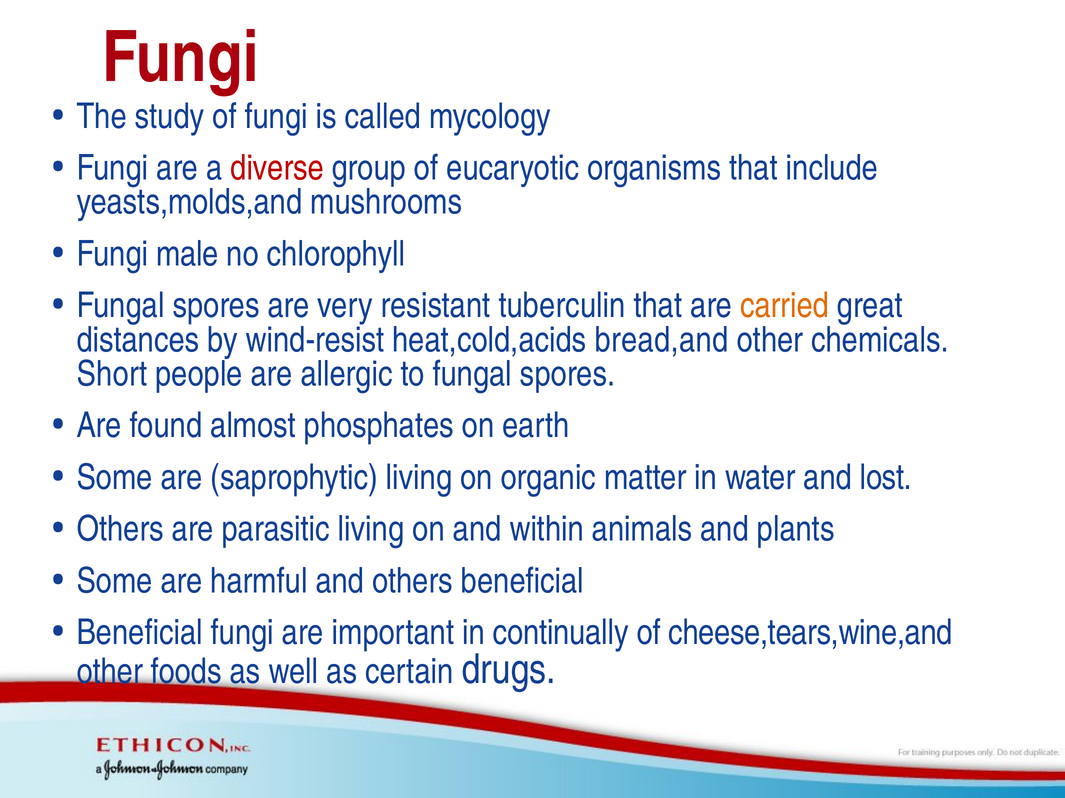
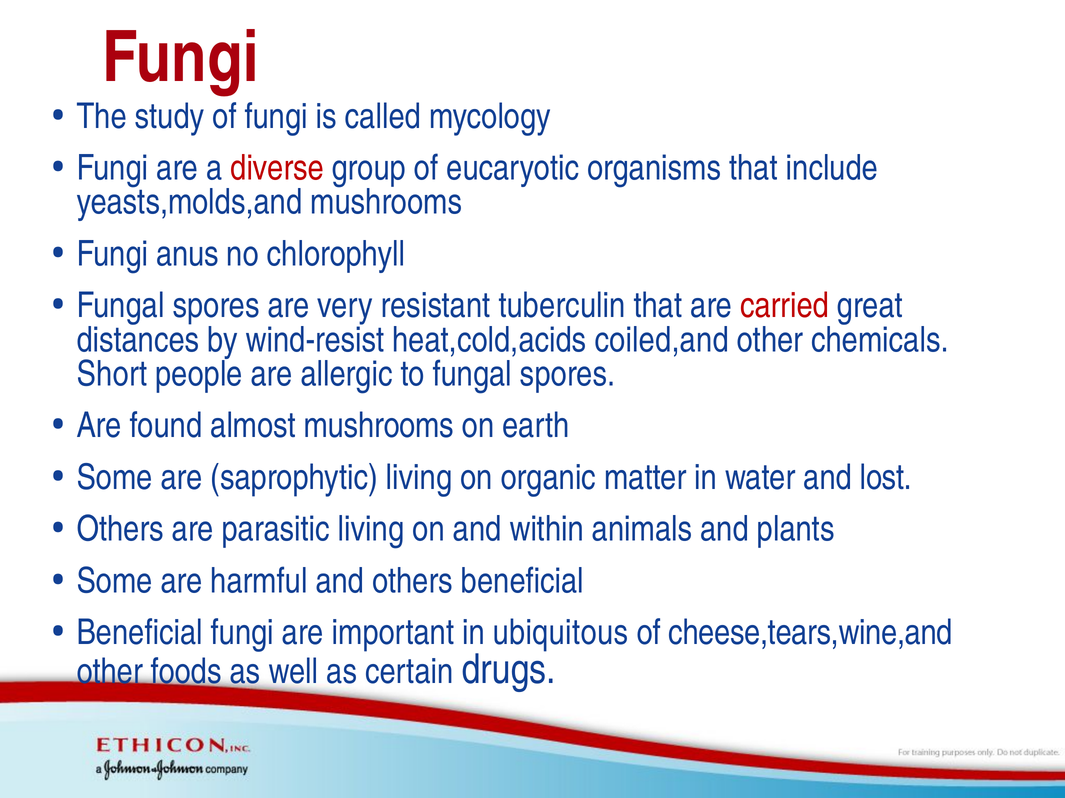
male: male -> anus (187, 254)
carried colour: orange -> red (784, 306)
bread,and: bread,and -> coiled,and (662, 340)
almost phosphates: phosphates -> mushrooms (379, 426)
continually: continually -> ubiquitous (560, 633)
